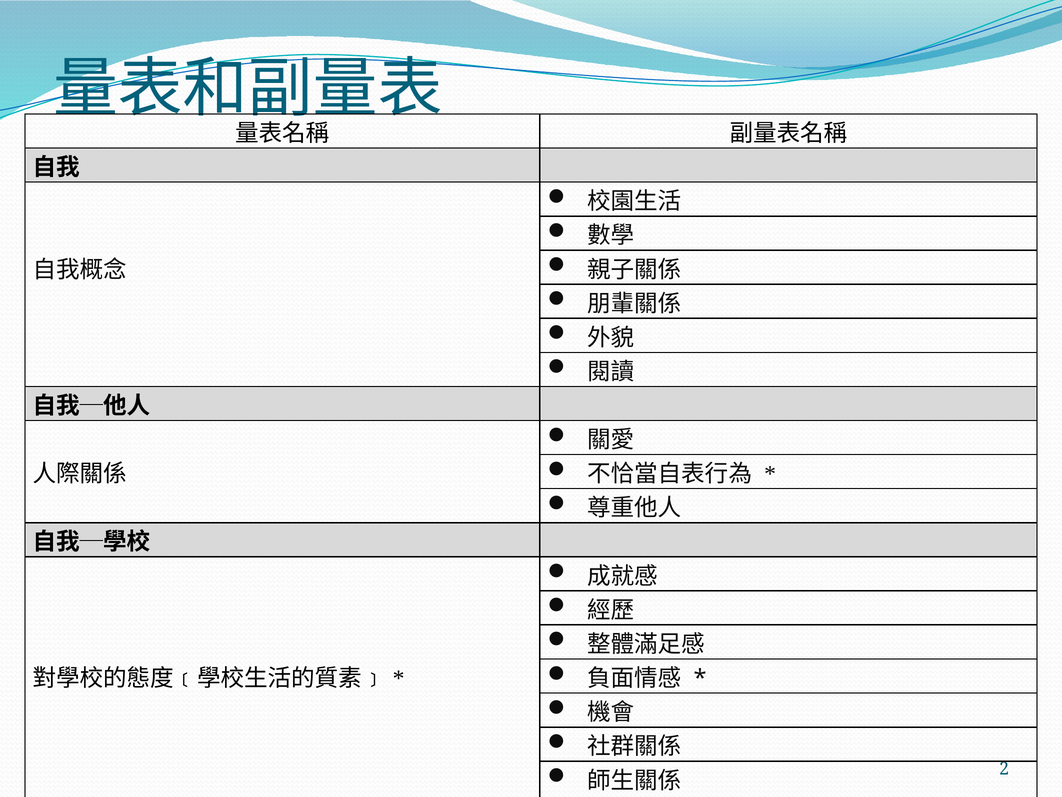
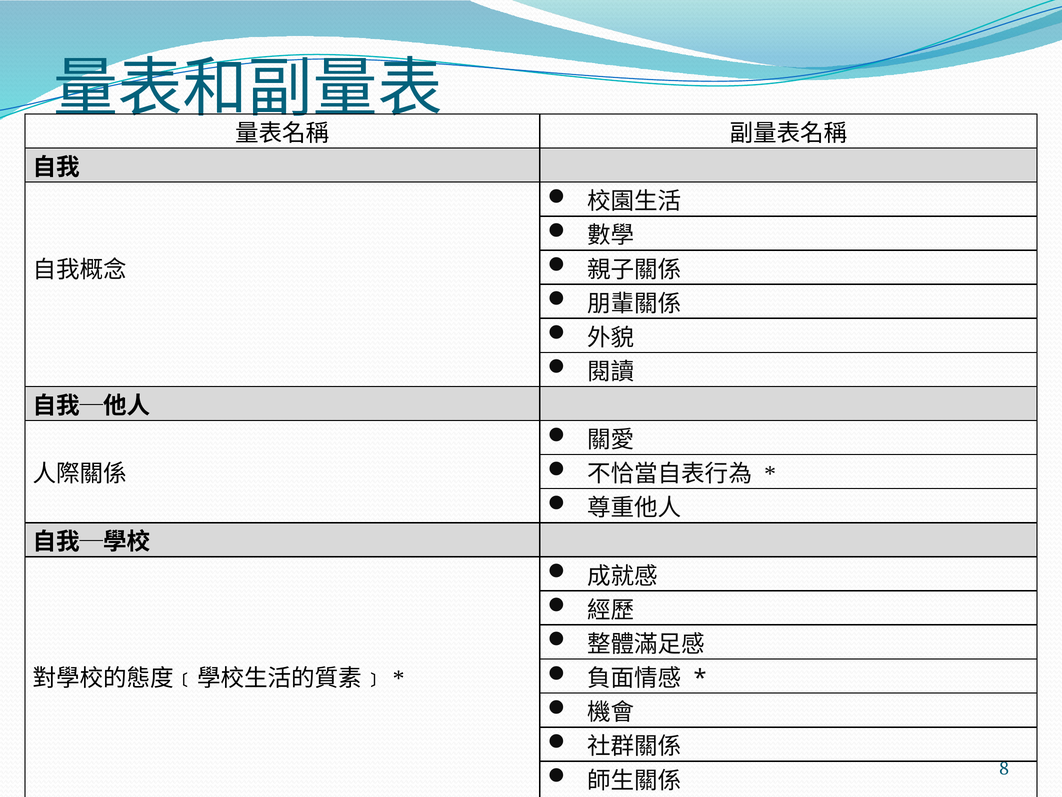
2: 2 -> 8 (1004, 768)
